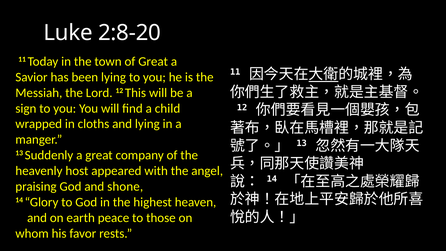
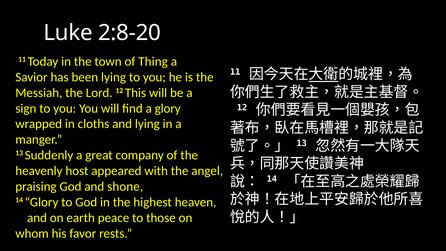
of Great: Great -> Thing (153, 61)
a child: child -> glory (168, 108)
